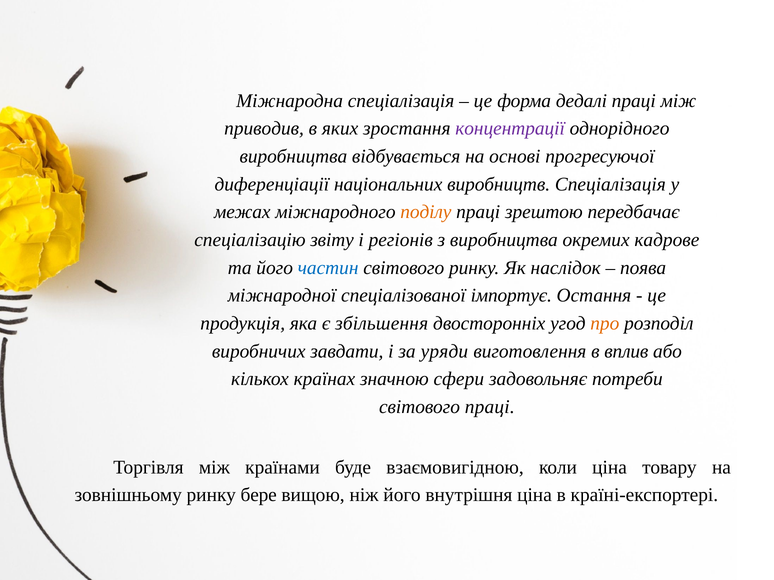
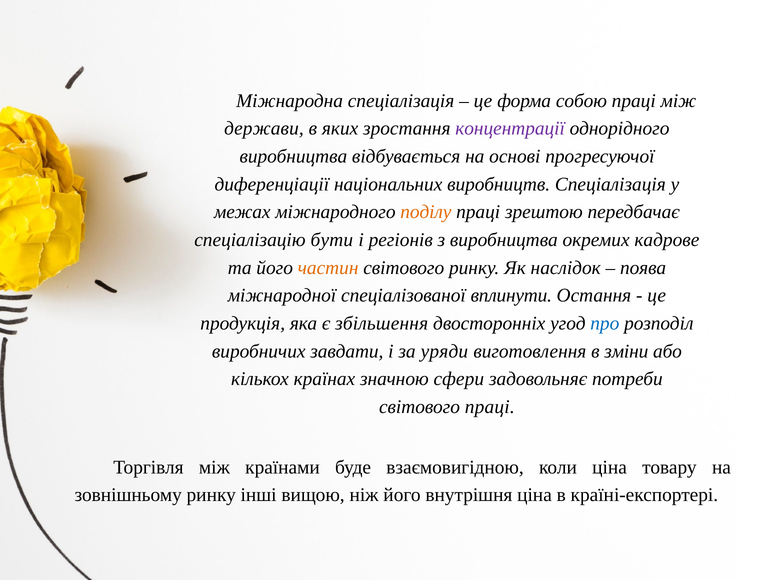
дедалі: дедалі -> собою (581, 101)
приводив: приводив -> держави (264, 129)
звіту: звіту -> бути (332, 240)
частин colour: blue -> orange (328, 268)
імпортує: імпортує -> вплинути (511, 296)
про colour: orange -> blue (605, 324)
вплив: вплив -> зміни (626, 352)
бере: бере -> інші (259, 495)
